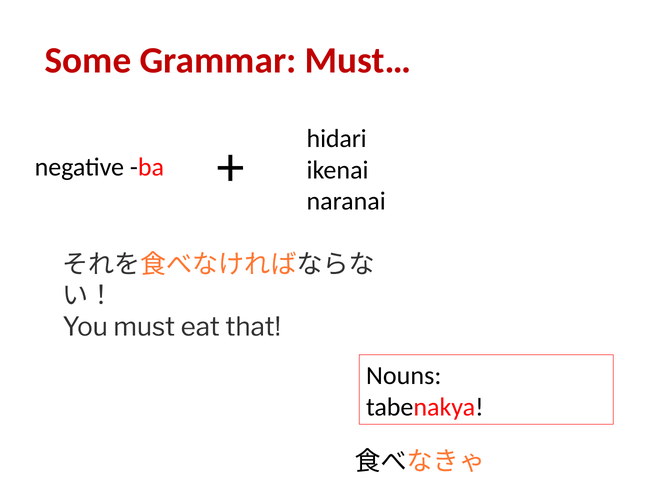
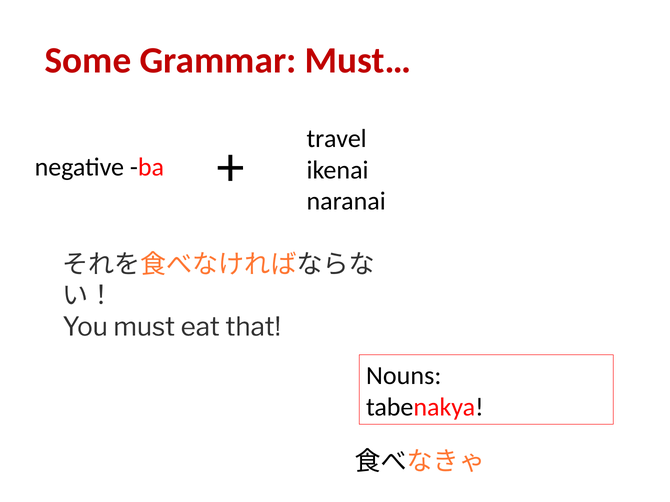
hidari: hidari -> travel (337, 139)
